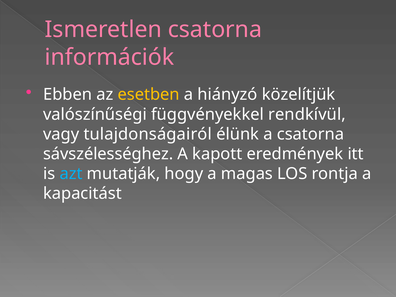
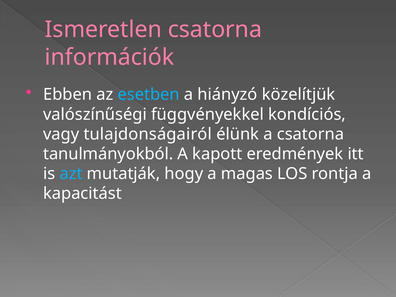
esetben colour: yellow -> light blue (149, 95)
rendkívül: rendkívül -> kondíciós (307, 114)
sávszélességhez: sávszélességhez -> tanulmányokból (108, 154)
